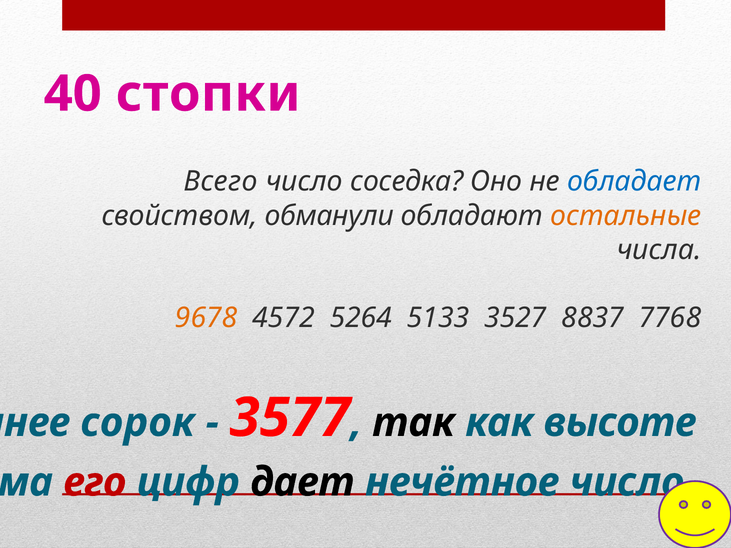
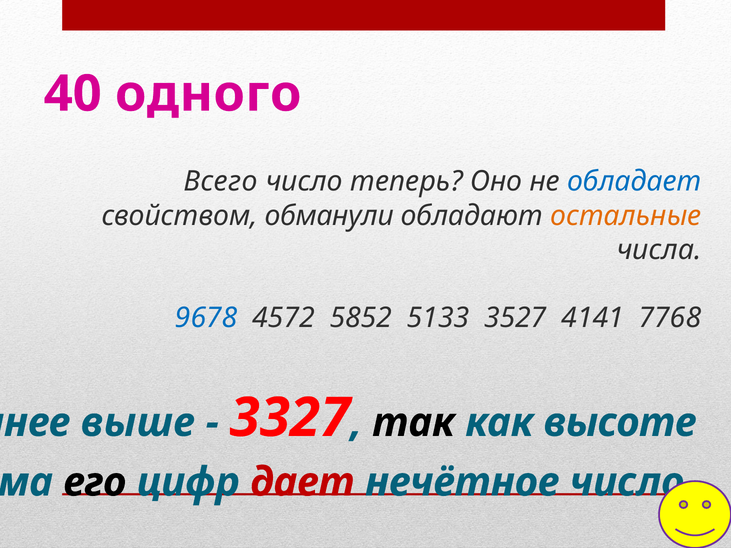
стопки: стопки -> одного (208, 94)
соседка: соседка -> теперь (407, 182)
9678 colour: orange -> blue (206, 318)
5264: 5264 -> 5852 (361, 318)
8837: 8837 -> 4141 (593, 318)
сорок: сорок -> выше (138, 423)
3577: 3577 -> 3327 (290, 418)
его colour: red -> black (95, 482)
дает colour: black -> red (303, 482)
